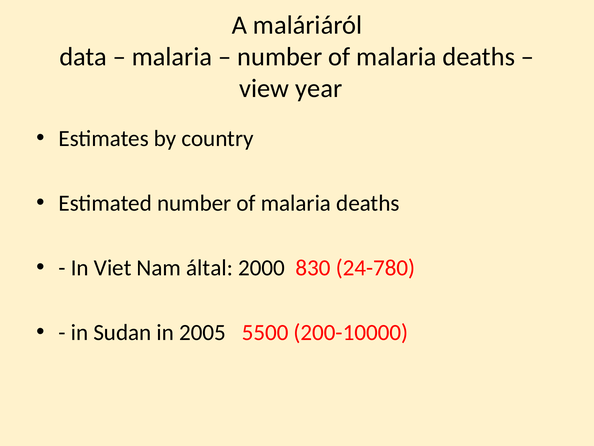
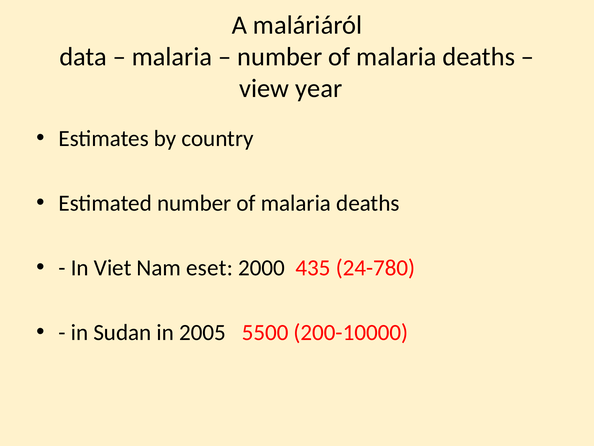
által: által -> eset (210, 267)
830: 830 -> 435 (313, 267)
